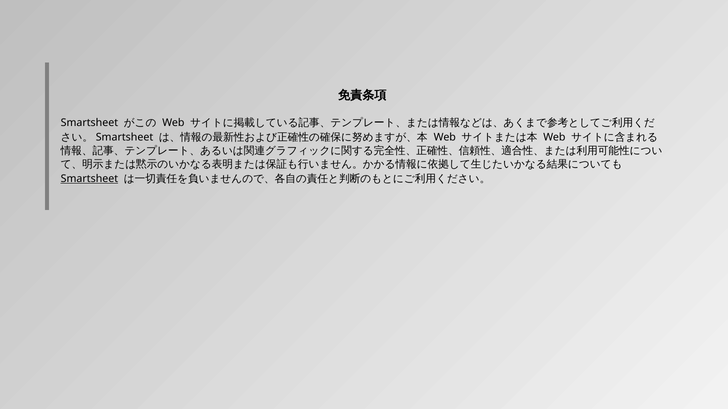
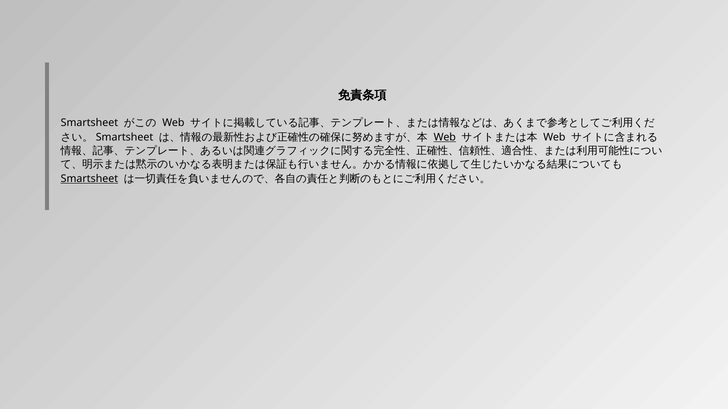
Web underline: none -> present (445, 137)
